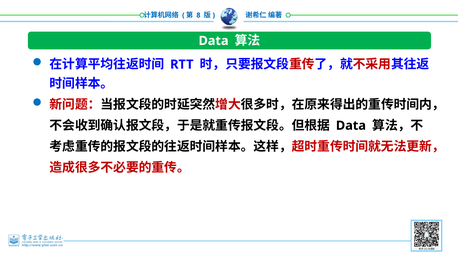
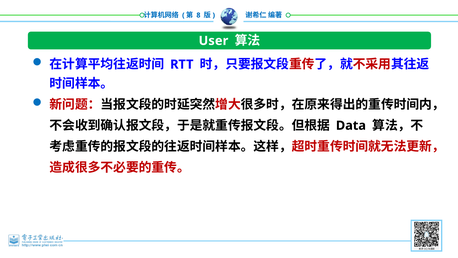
Data: Data -> User (213, 41)
